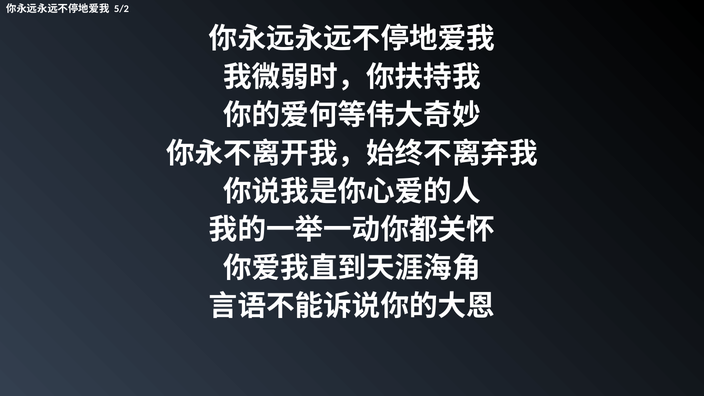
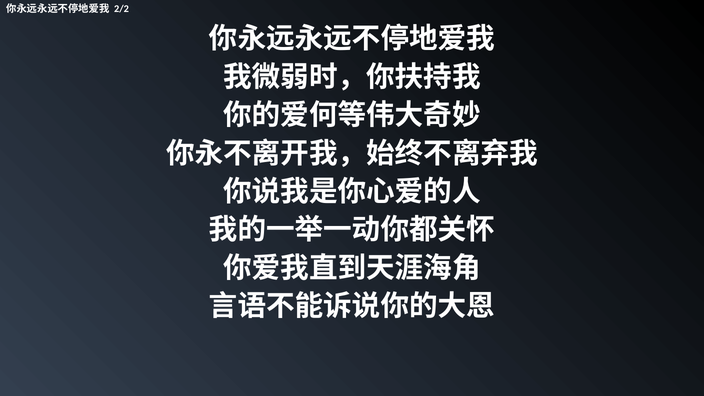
5/2: 5/2 -> 2/2 (121, 9)
